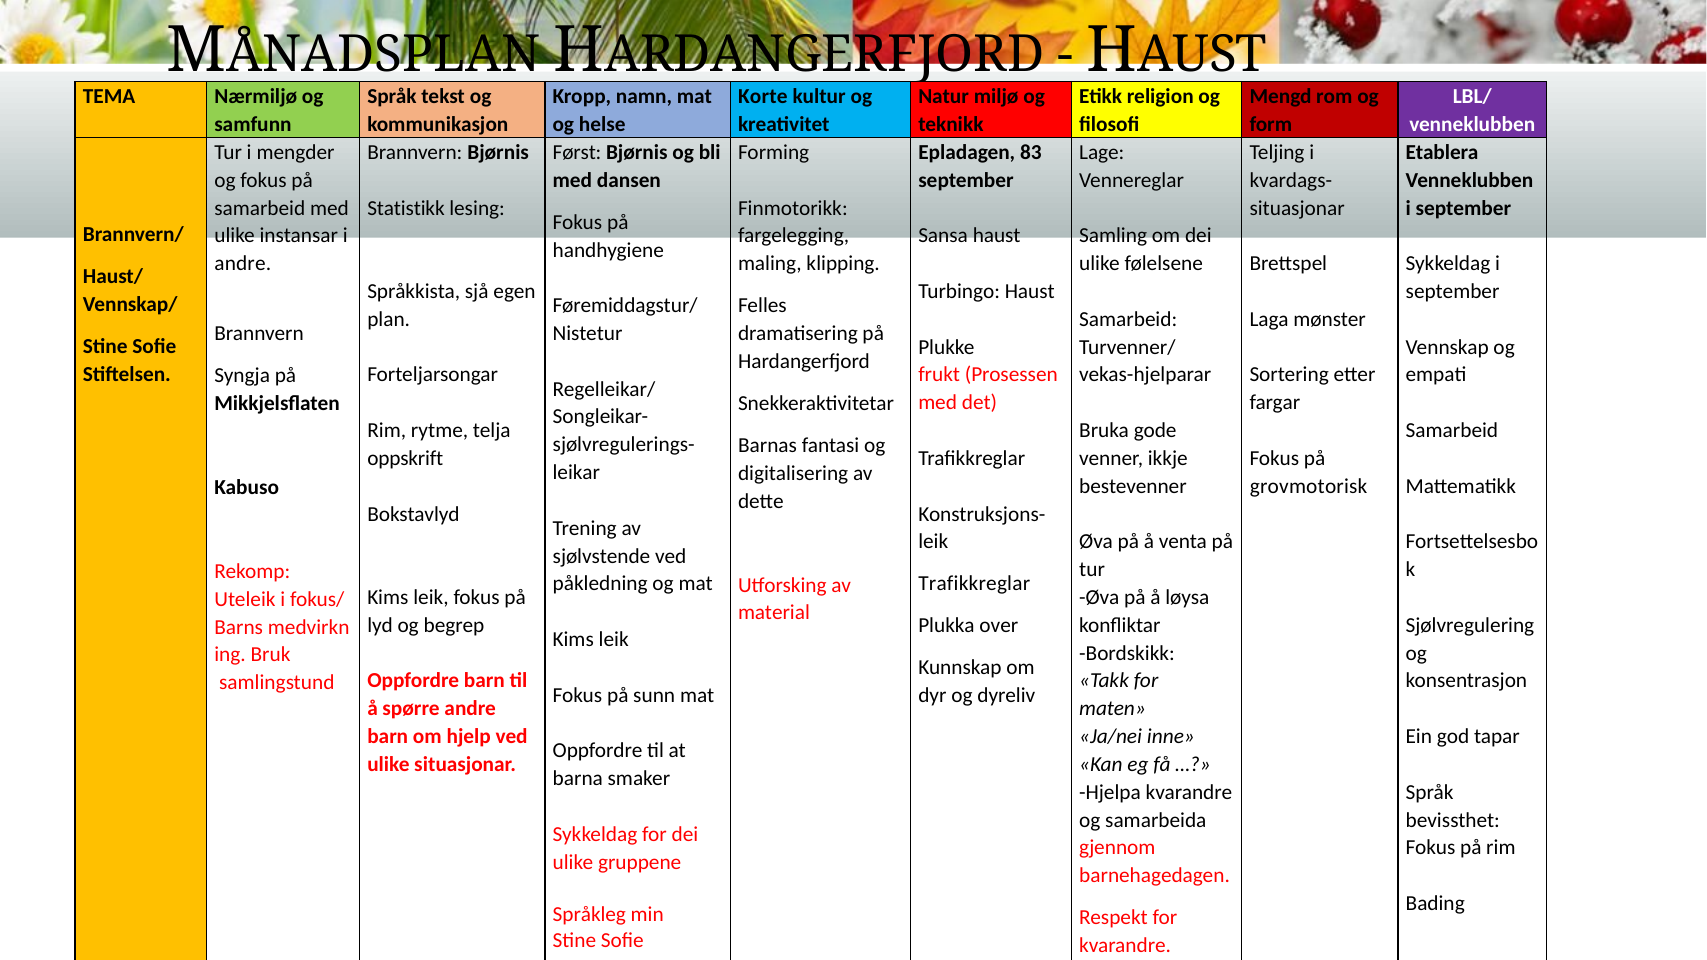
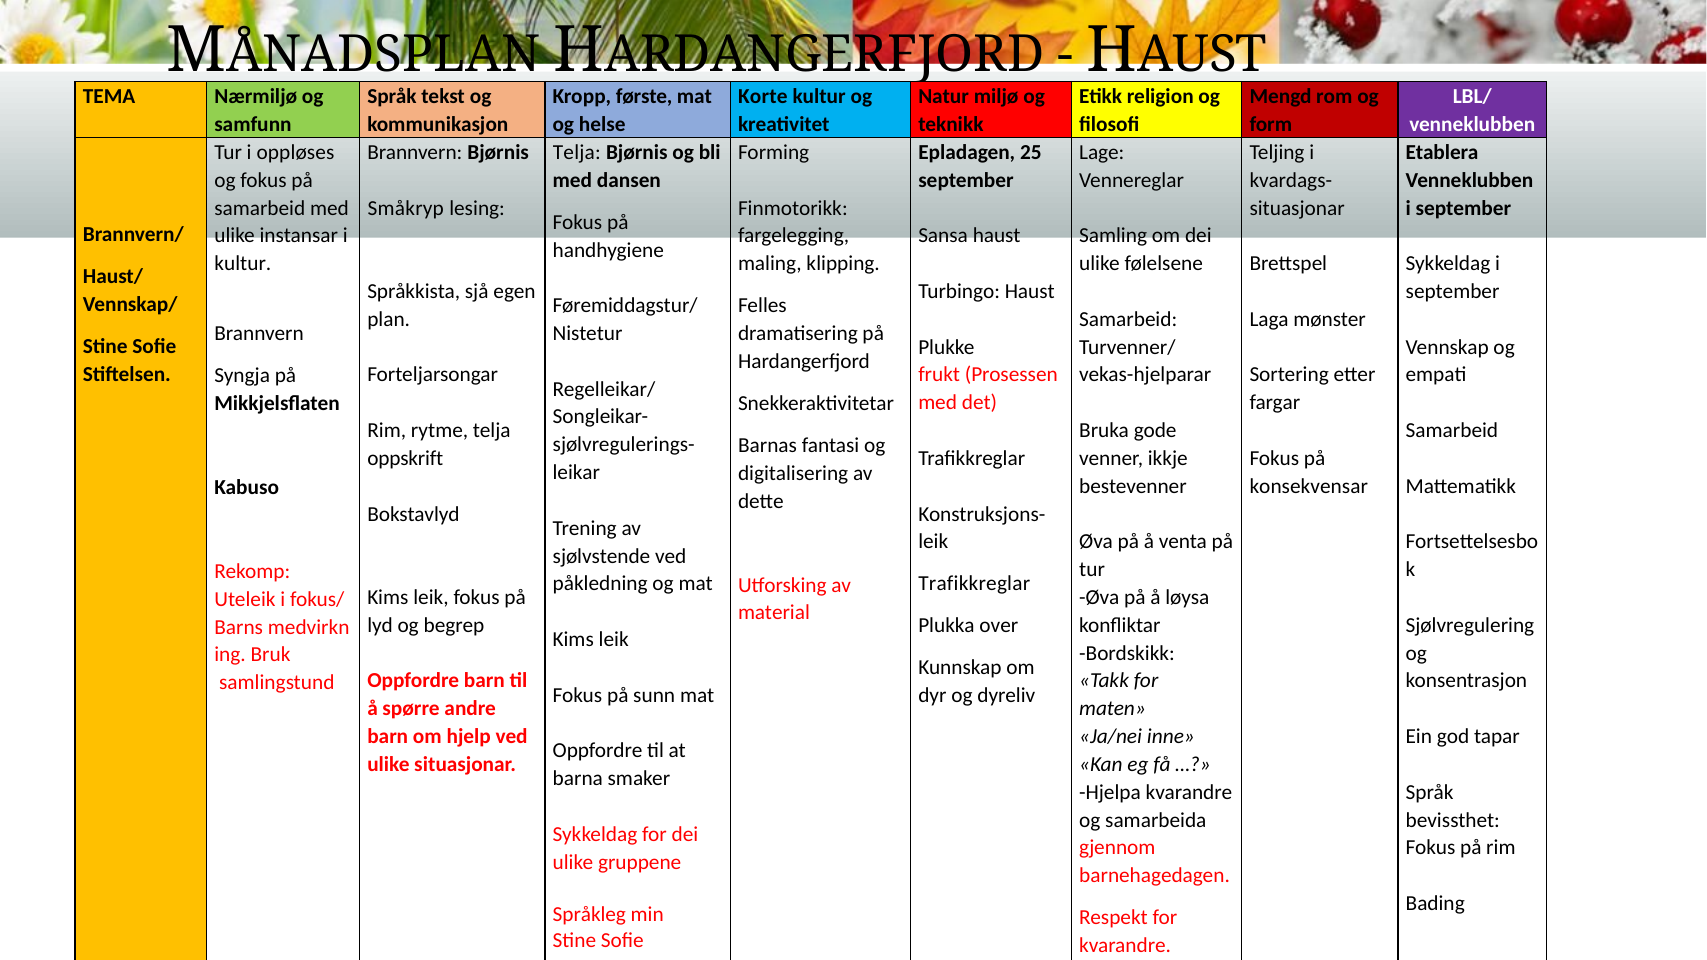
namn: namn -> første (644, 97)
mengder: mengder -> oppløses (296, 152)
Først: Først -> Telja (577, 152)
83: 83 -> 25 (1031, 152)
Statistikk: Statistikk -> Småkryp (406, 208)
andre: andre -> kultur (243, 264)
grovmotorisk: grovmotorisk -> konsekvensar (1309, 486)
